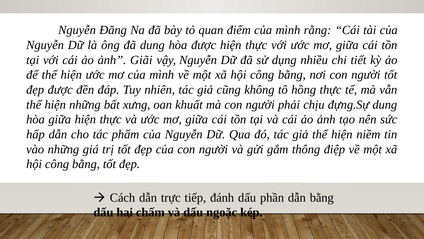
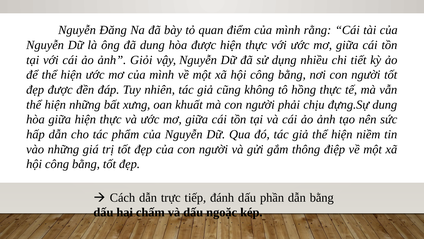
Giãi: Giãi -> Giỏi (141, 60)
